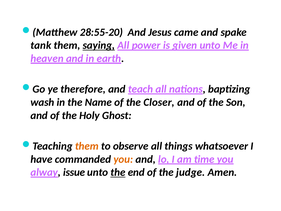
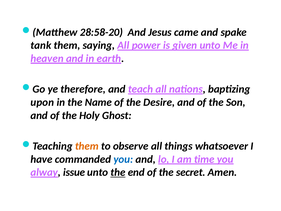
28:55-20: 28:55-20 -> 28:58-20 (101, 32)
saying underline: present -> none (99, 45)
wash: wash -> upon (42, 102)
Closer: Closer -> Desire (159, 102)
you colour: orange -> blue (123, 159)
judge: judge -> secret (191, 172)
